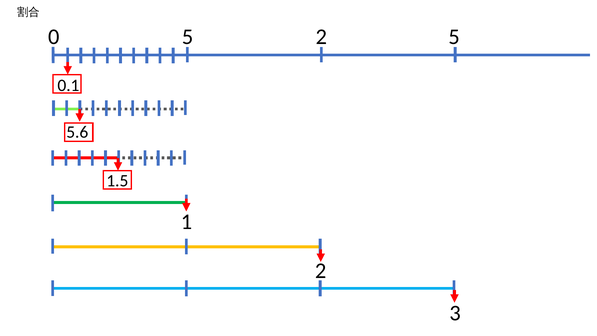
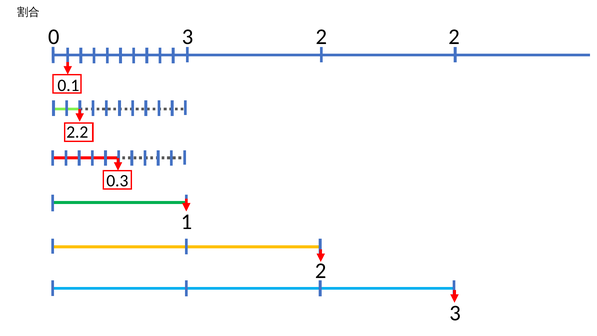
0 5: 5 -> 3 (188, 37)
2 5: 5 -> 2 (454, 37)
5.6: 5.6 -> 2.2 (77, 132)
1.5: 1.5 -> 0.3 (117, 181)
